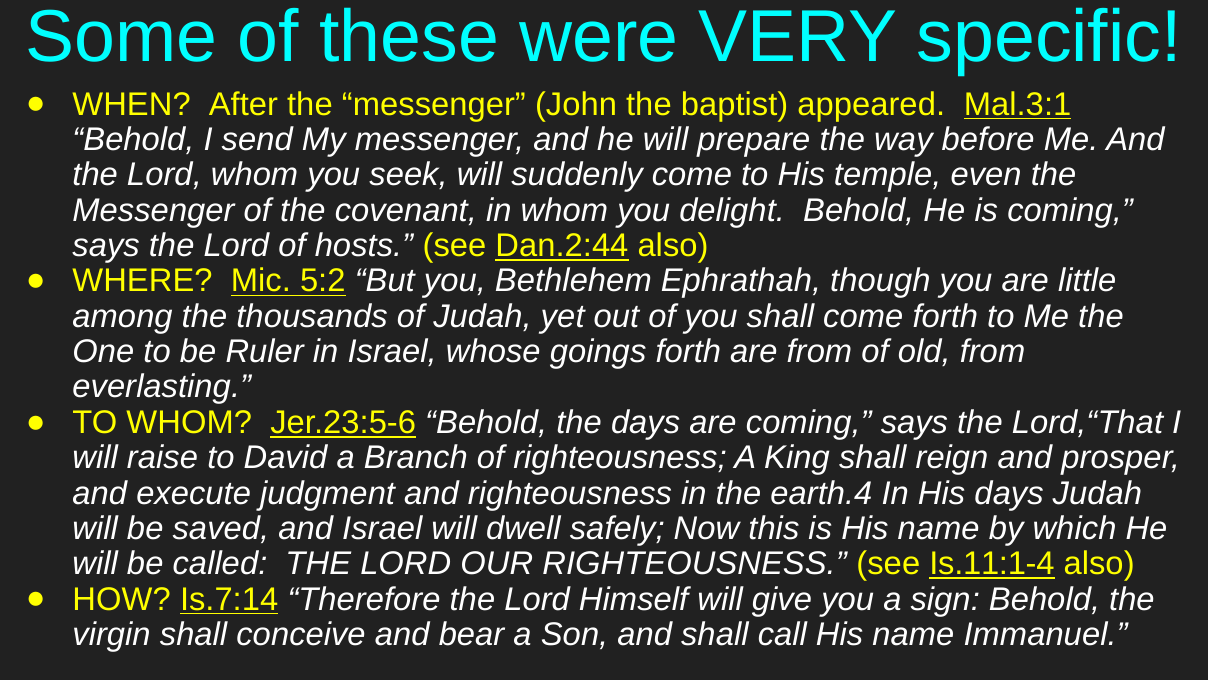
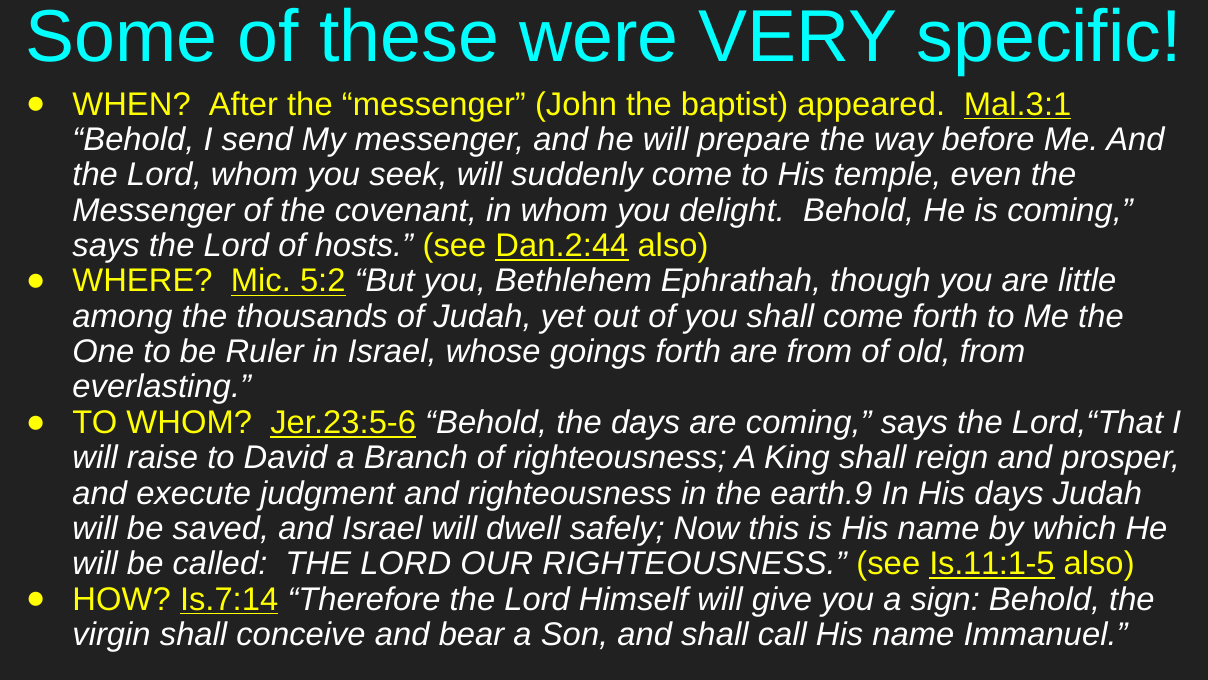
earth.4: earth.4 -> earth.9 (821, 493)
Is.11:1-4: Is.11:1-4 -> Is.11:1-5 (992, 564)
